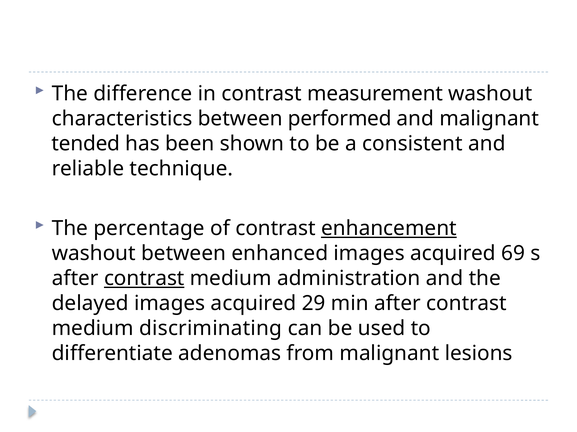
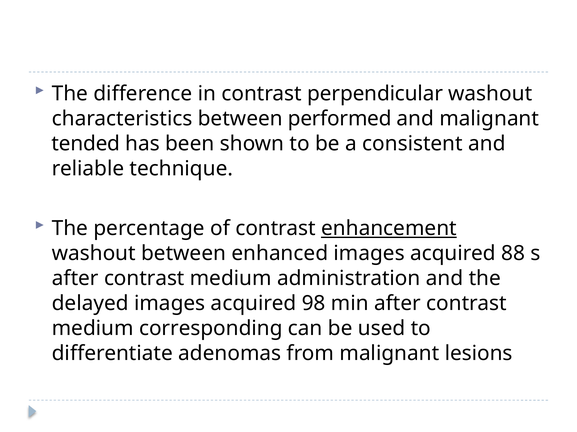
measurement: measurement -> perpendicular (375, 94)
69: 69 -> 88 (513, 254)
contrast underline: present -> none (144, 279)
29: 29 -> 98 (314, 304)
discriminating: discriminating -> corresponding (211, 329)
